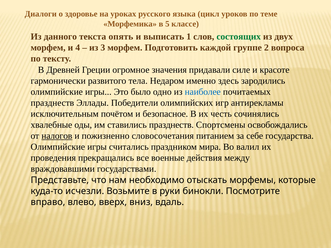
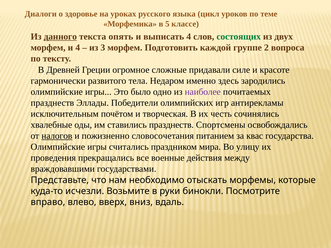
данного underline: none -> present (60, 37)
выписать 1: 1 -> 4 (189, 37)
значения: значения -> сложные (169, 70)
наиболее colour: blue -> purple (203, 92)
безопасное: безопасное -> творческая (165, 114)
себе: себе -> квас (255, 136)
валил: валил -> улицу (248, 147)
